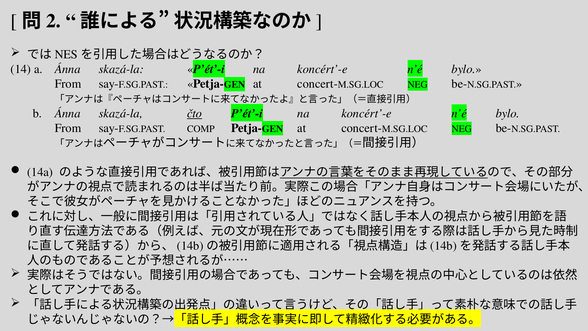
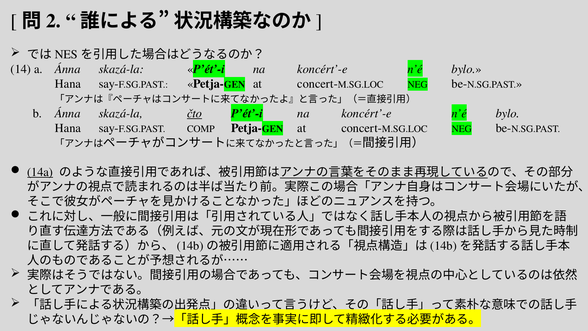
From: From -> Hana (68, 84)
From: From -> Hana (68, 128)
14a underline: none -> present (40, 172)
